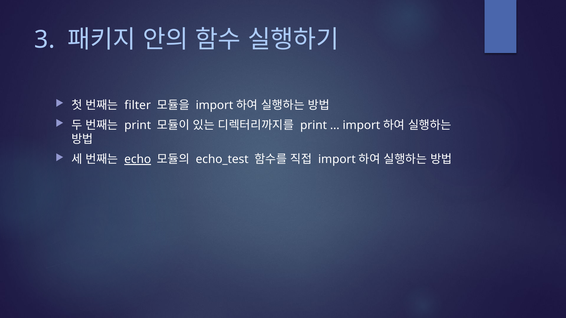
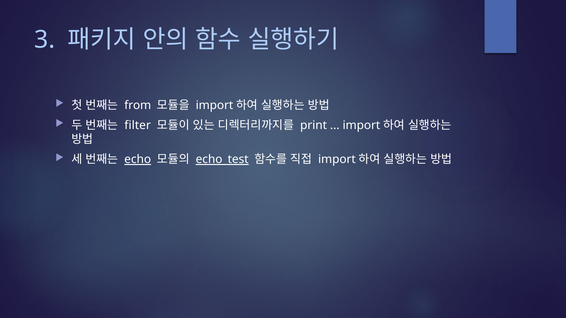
filter: filter -> from (138, 105)
print: print -> filter (138, 125)
echo_test underline: none -> present (222, 160)
